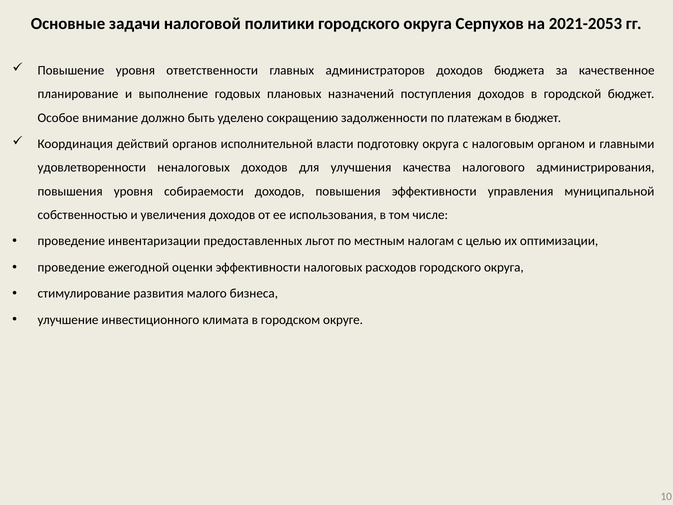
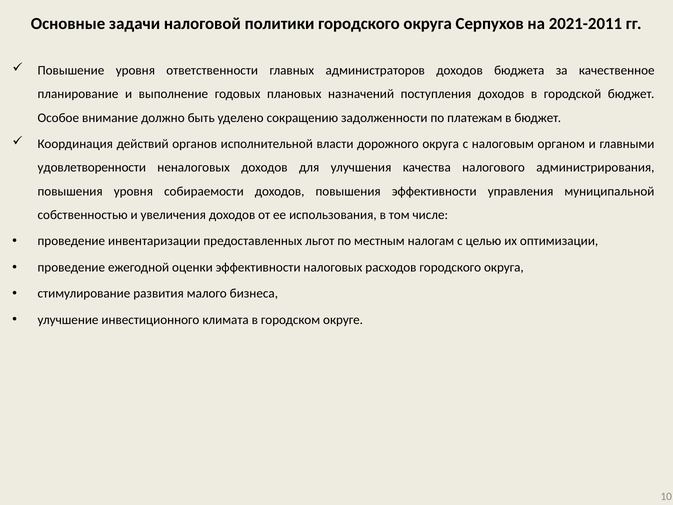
2021-2053: 2021-2053 -> 2021-2011 (585, 24)
подготовку: подготовку -> дорожного (388, 144)
